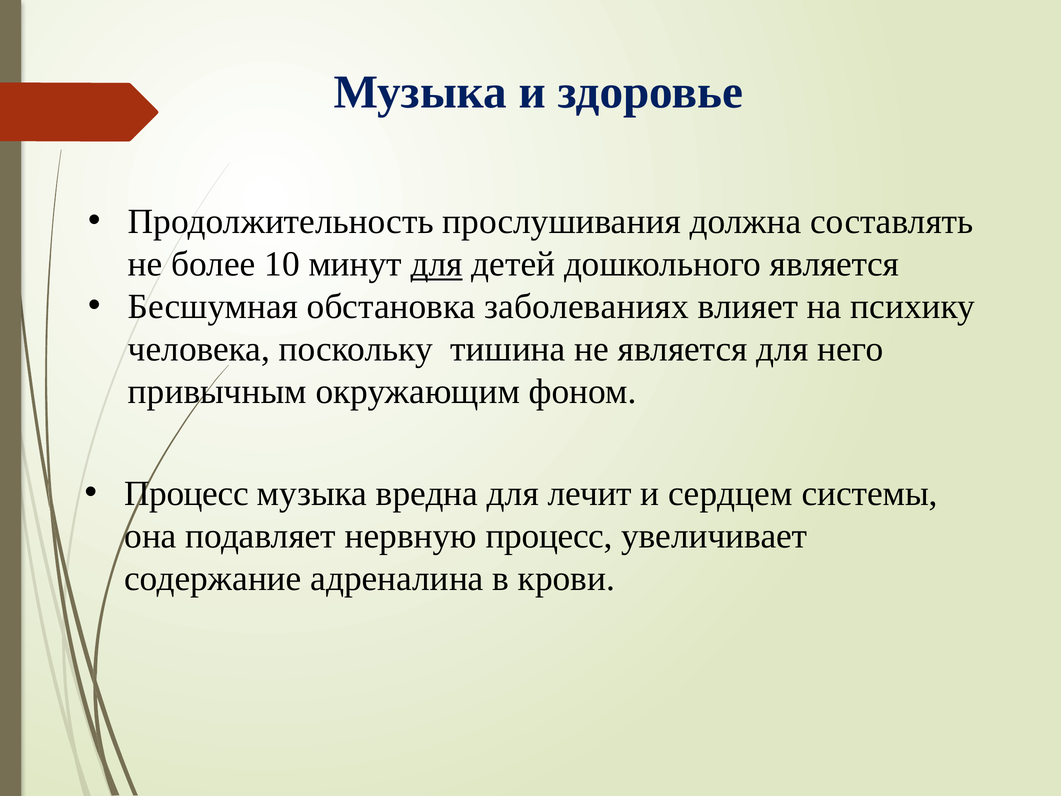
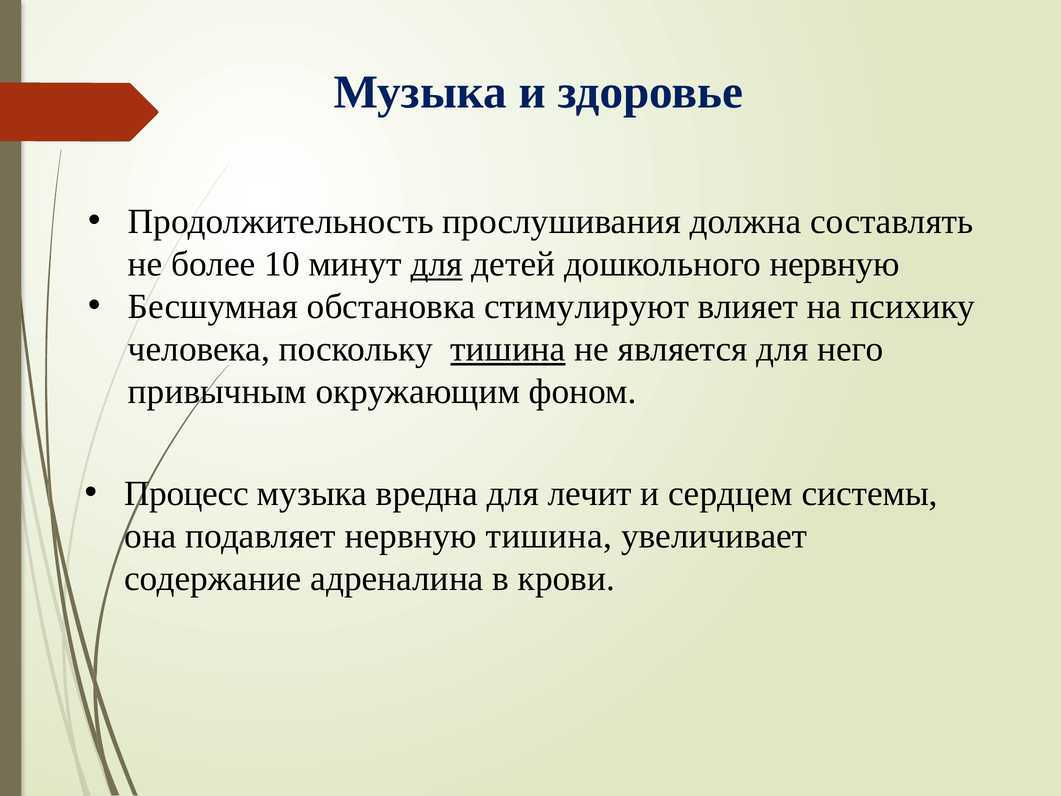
дошкольного является: является -> нервную (834, 264)
заболеваниях: заболеваниях -> стимулируют (587, 307)
тишина underline: none -> present (508, 349)
нервную процесс: процесс -> тишина (549, 536)
